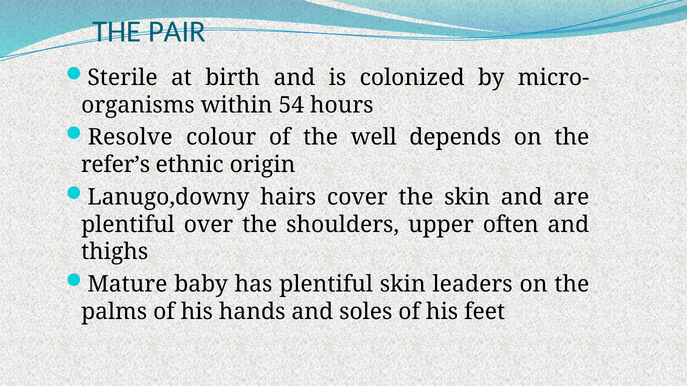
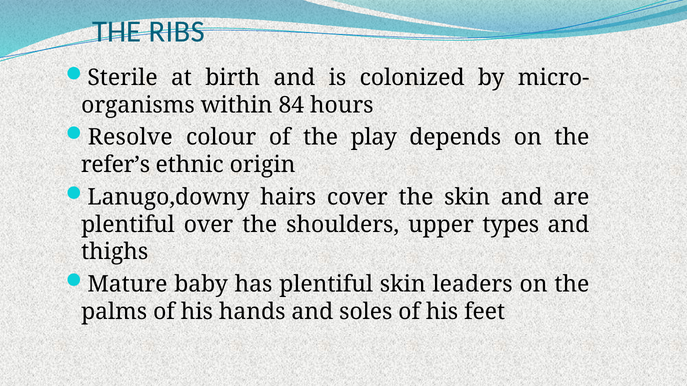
PAIR: PAIR -> RIBS (177, 32)
54: 54 -> 84 (291, 106)
well: well -> play (374, 138)
often: often -> types (511, 225)
